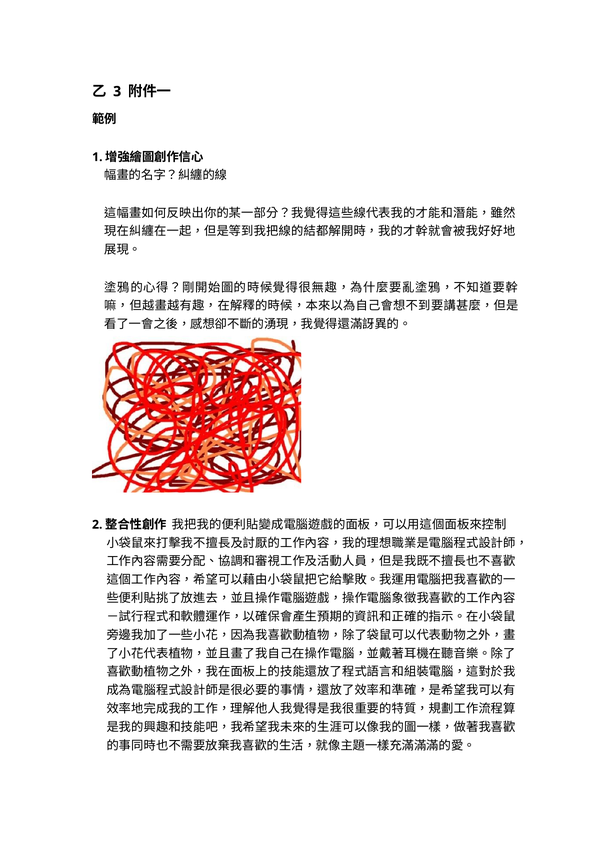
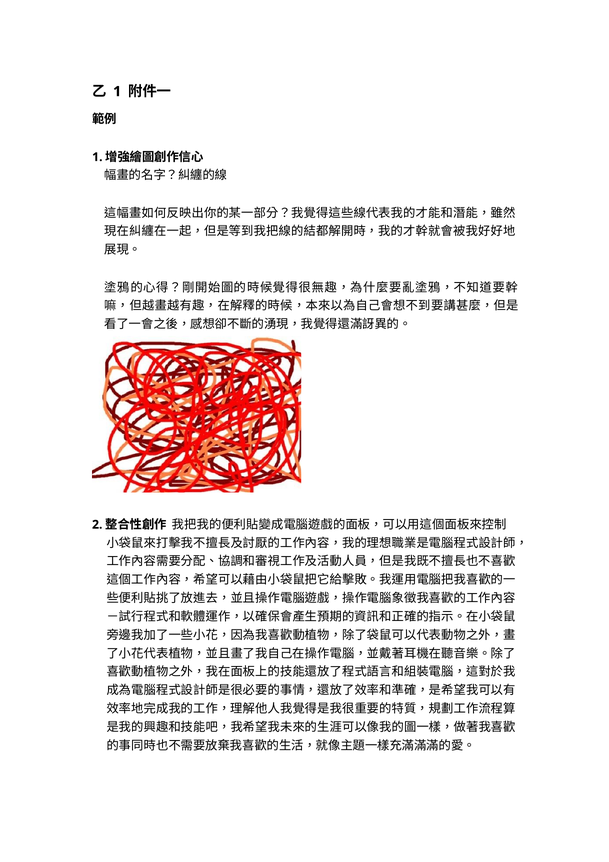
3: 3 -> 1 (117, 92)
